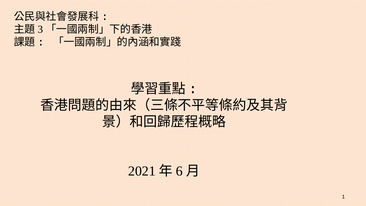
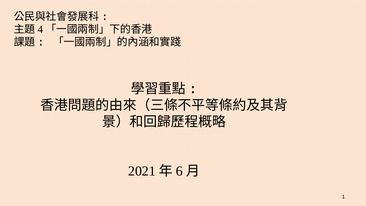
3: 3 -> 4 (40, 29)
